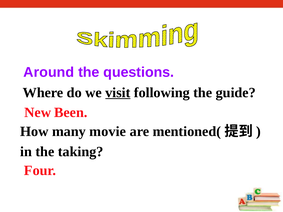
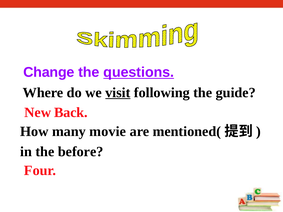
Around: Around -> Change (49, 72)
questions underline: none -> present (139, 72)
Been: Been -> Back (71, 113)
taking: taking -> before (81, 152)
